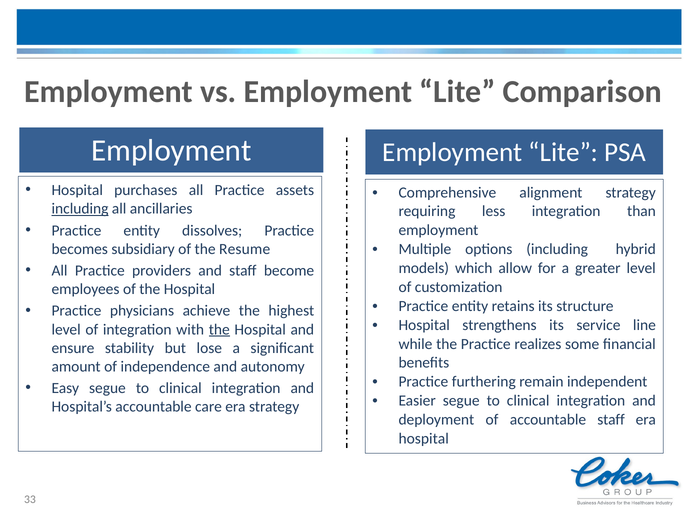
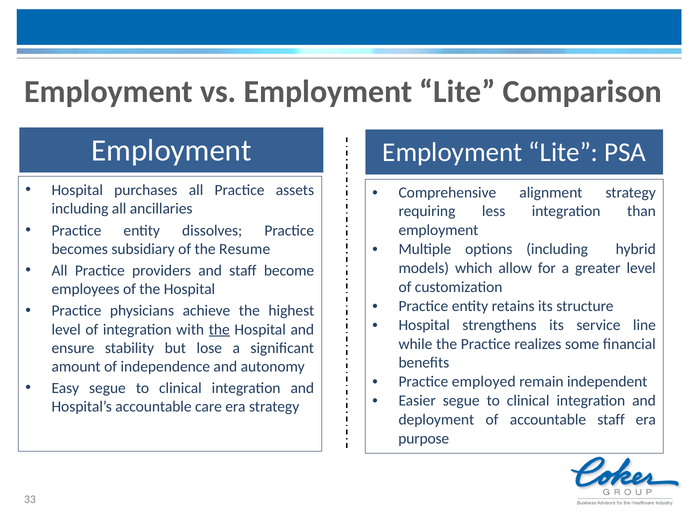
including underline: present -> none (80, 209)
furthering: furthering -> employed (484, 382)
hospital: hospital -> purpose (424, 439)
